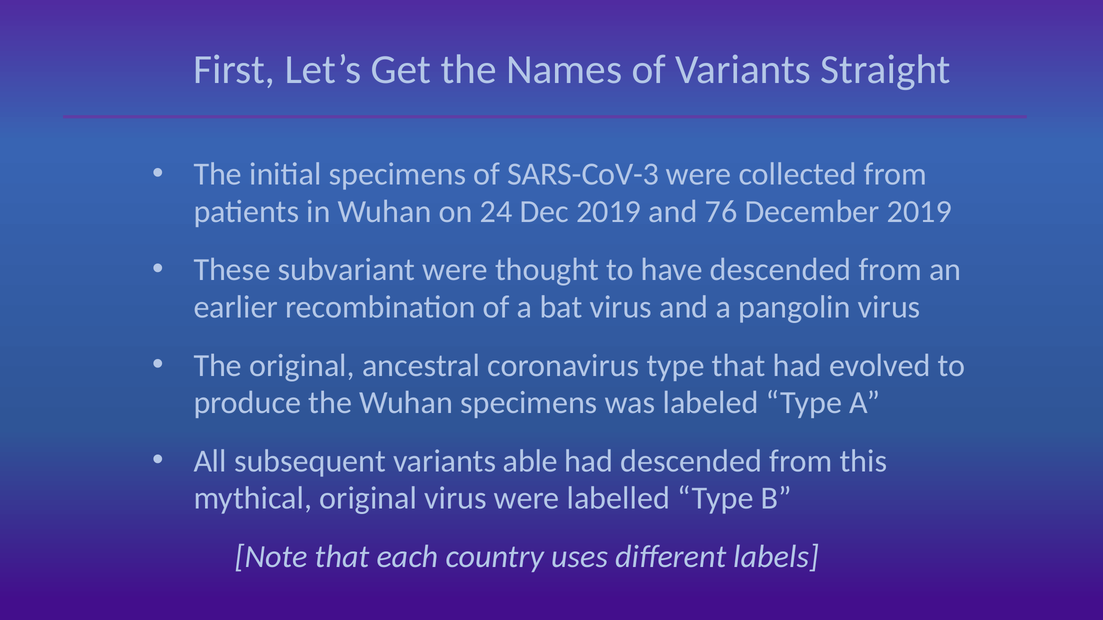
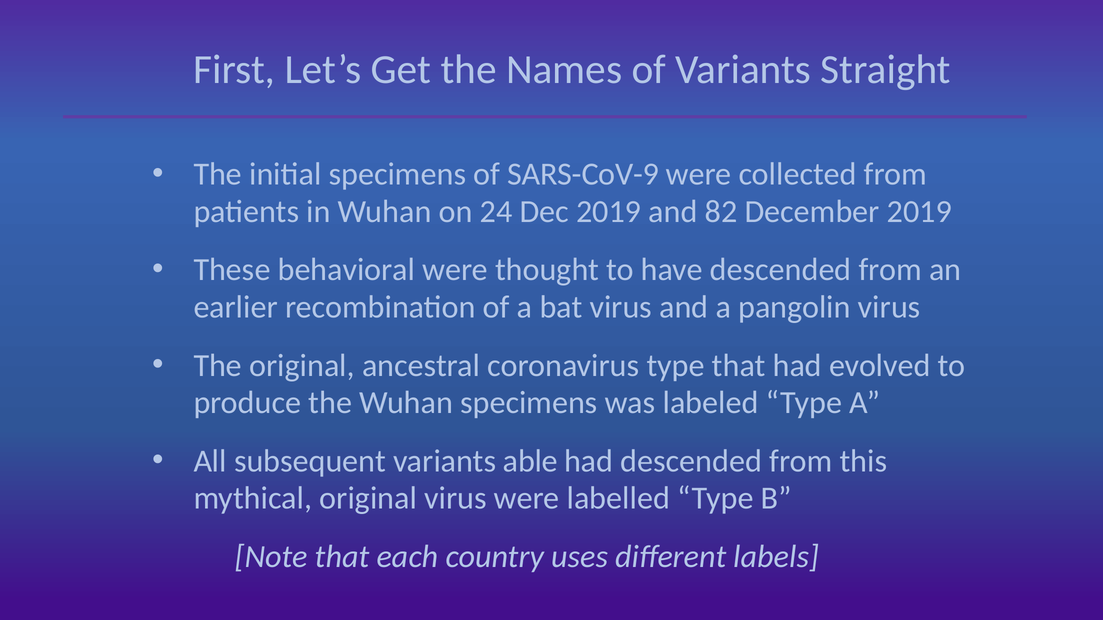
SARS-CoV-3: SARS-CoV-3 -> SARS-CoV-9 (583, 174)
76: 76 -> 82 (721, 212)
subvariant: subvariant -> behavioral (346, 270)
